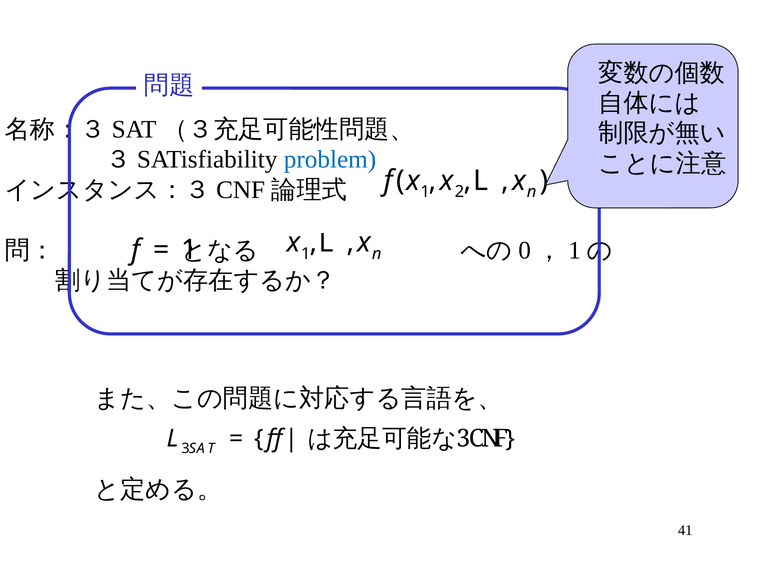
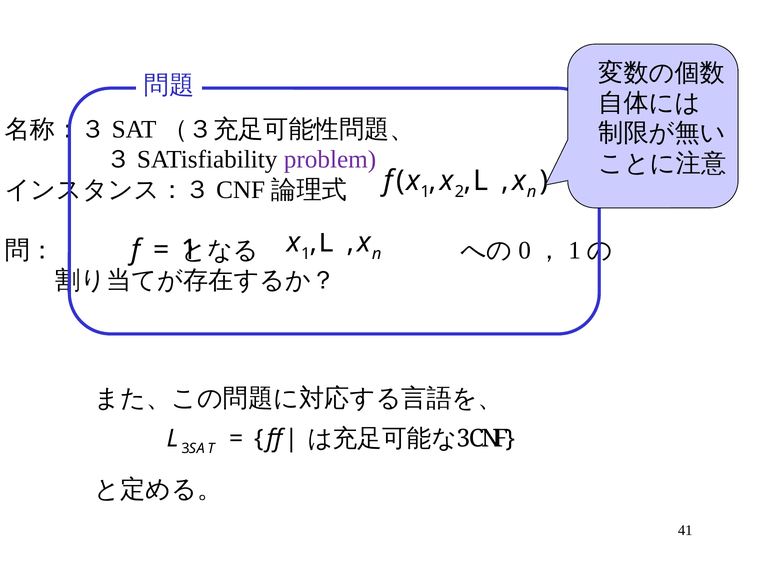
problem colour: blue -> purple (330, 160)
